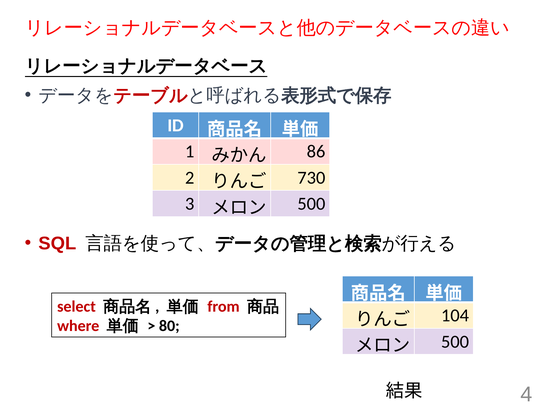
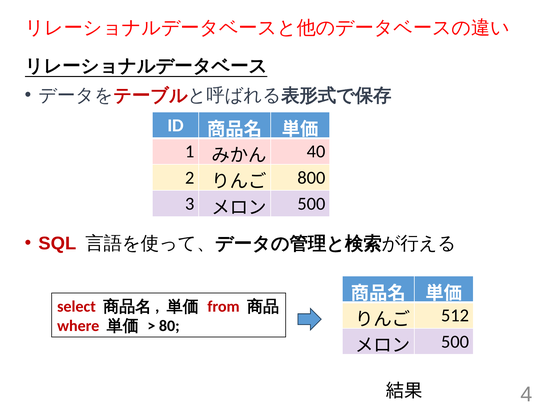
86: 86 -> 40 (316, 152)
730: 730 -> 800 (311, 178)
104: 104 -> 512 (455, 316)
